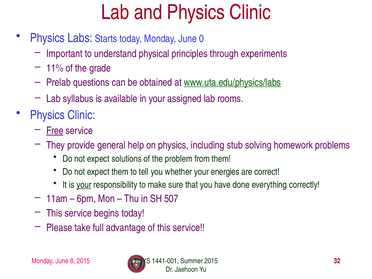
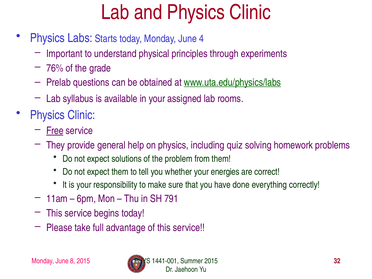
0: 0 -> 4 (202, 39)
11%: 11% -> 76% (55, 68)
stub: stub -> quiz (235, 145)
your underline: present -> none (84, 185)
507: 507 -> 791 (171, 199)
